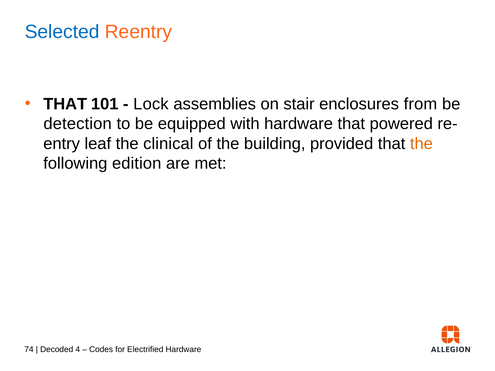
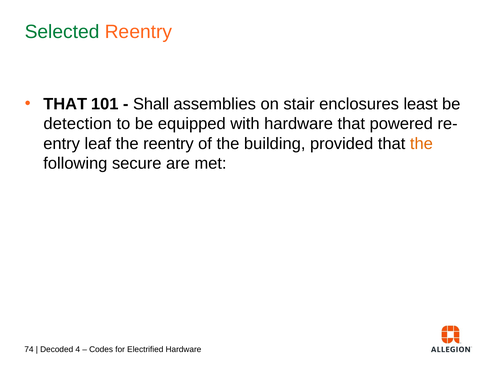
Selected colour: blue -> green (62, 32)
Lock: Lock -> Shall (151, 104)
from: from -> least (421, 104)
the clinical: clinical -> reentry (168, 144)
edition: edition -> secure (137, 164)
